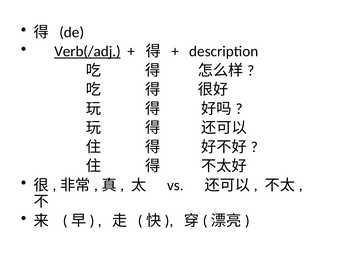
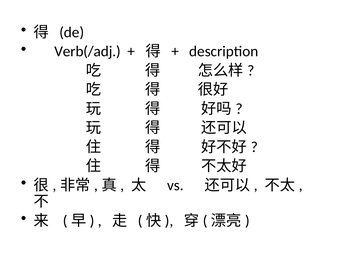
Verb(/adj underline: present -> none (88, 52)
